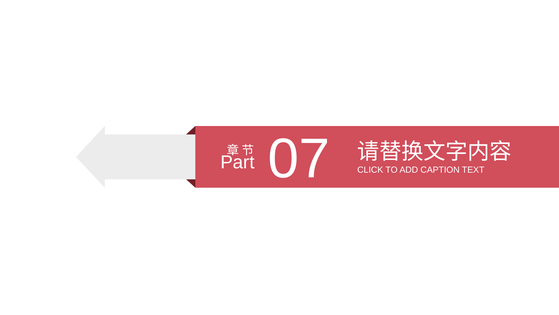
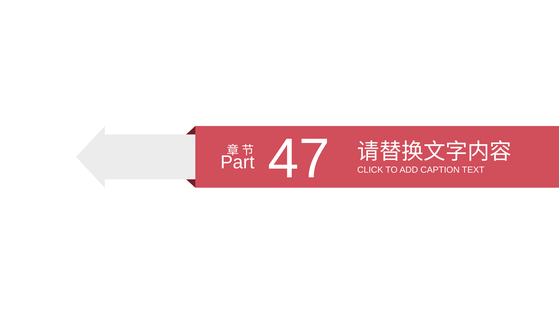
07: 07 -> 47 (299, 159)
